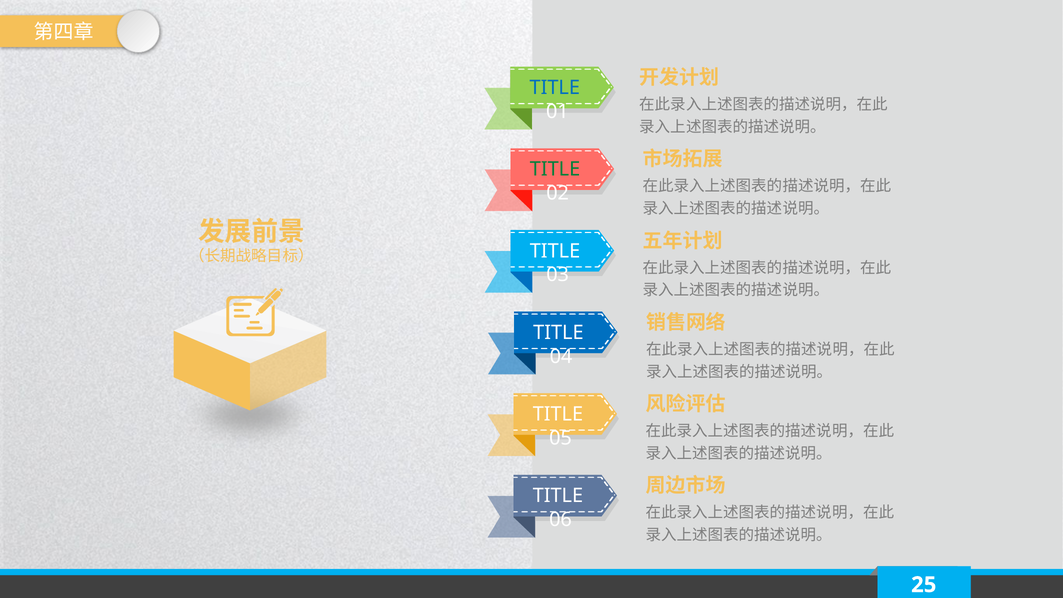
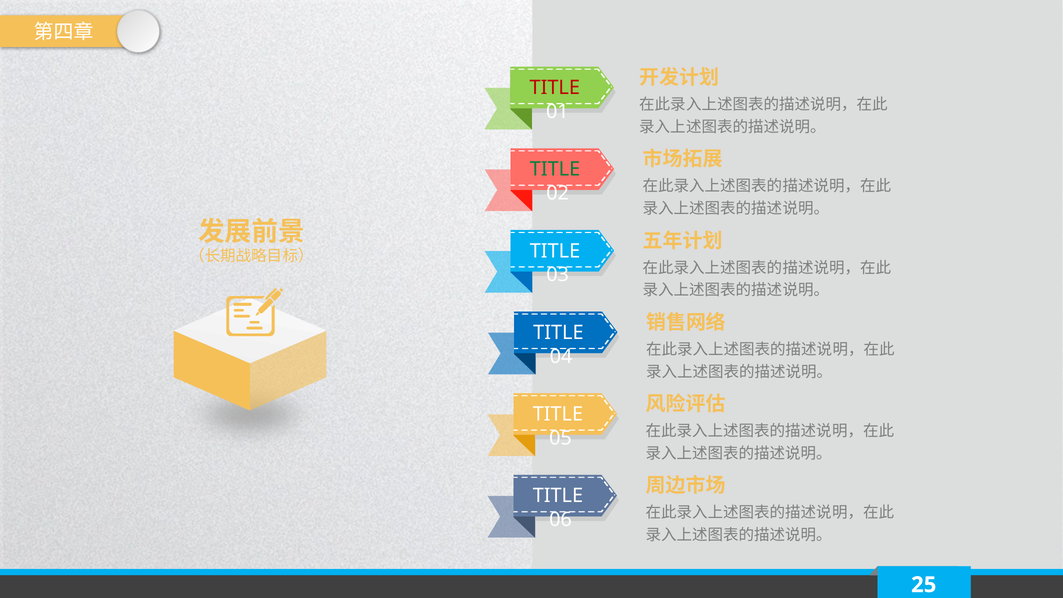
TITLE colour: blue -> red (555, 88)
